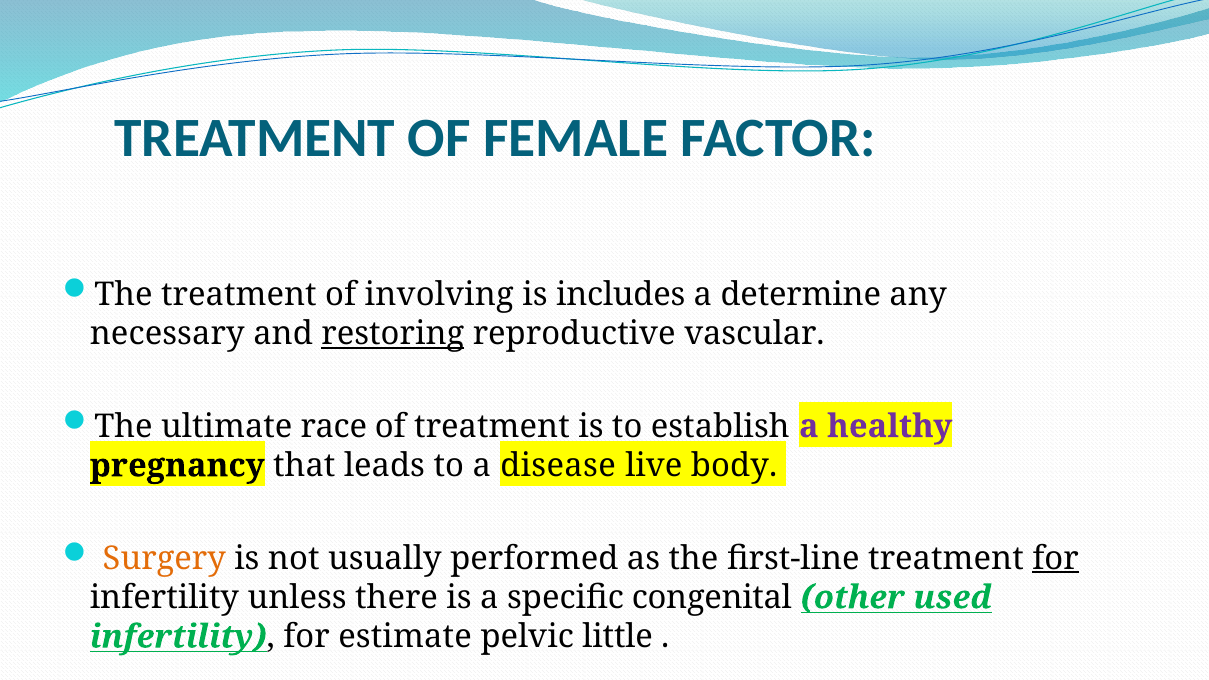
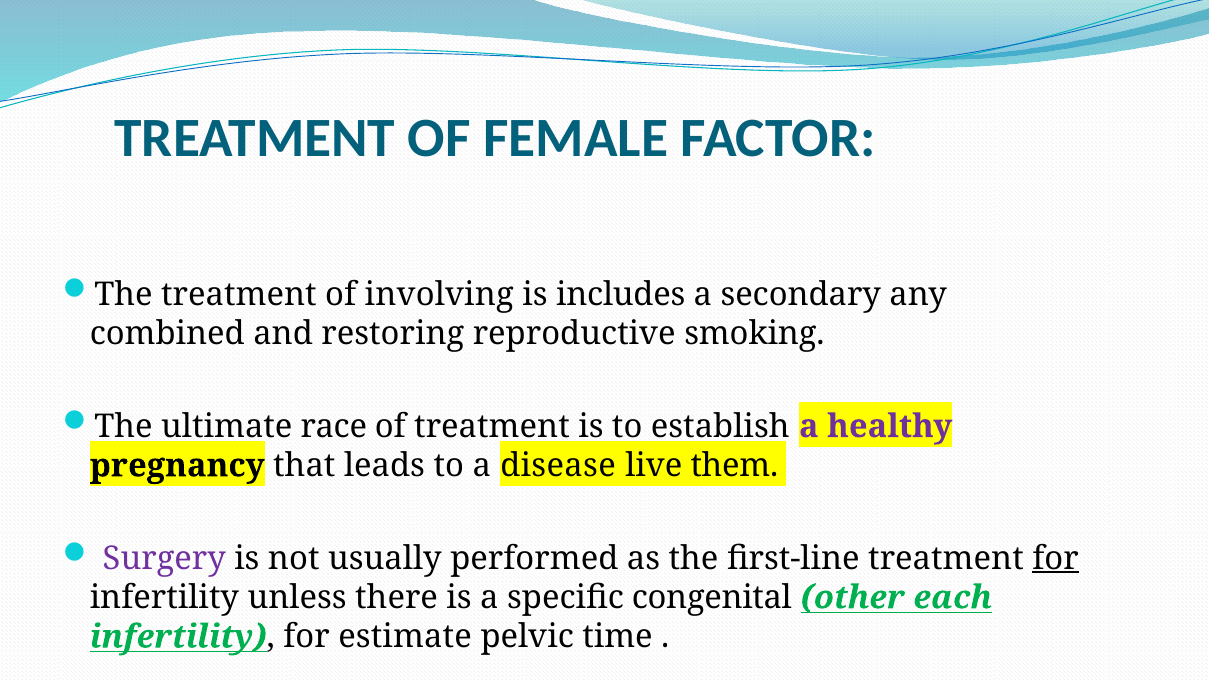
determine: determine -> secondary (801, 294)
necessary: necessary -> combined (167, 334)
restoring underline: present -> none (393, 334)
vascular: vascular -> smoking (754, 334)
body: body -> them (734, 466)
Surgery colour: orange -> purple (164, 558)
used: used -> each (953, 598)
little: little -> time (618, 637)
